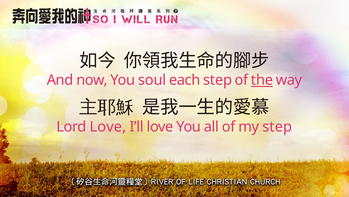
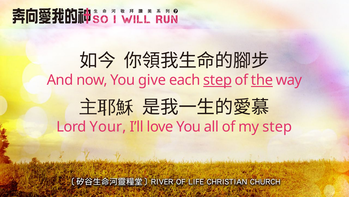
soul: soul -> give (152, 80)
step underline: none -> present (218, 80)
Lord Love: Love -> Your (108, 126)
